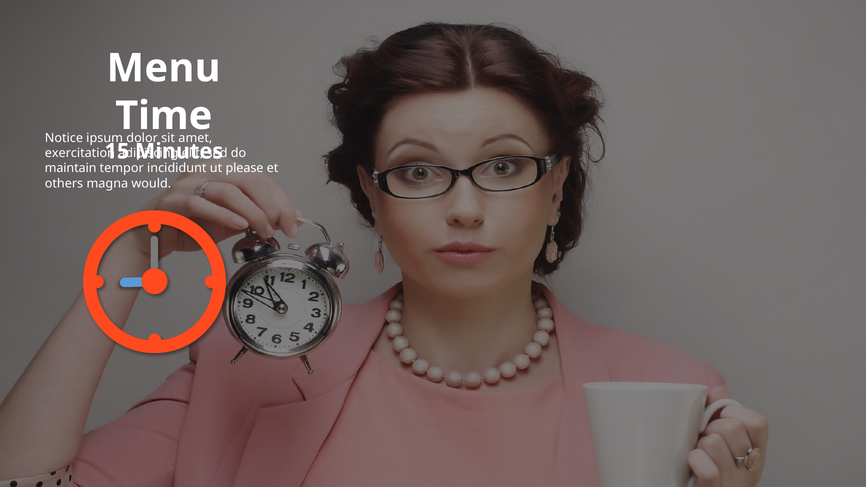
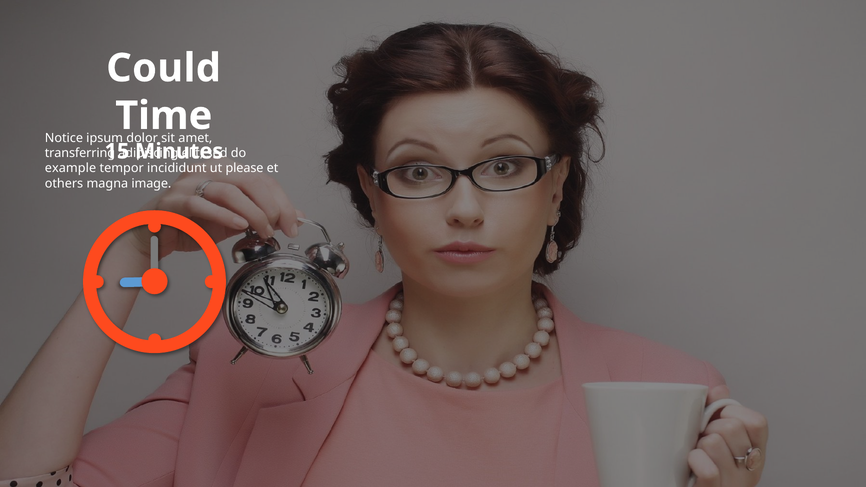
Menu: Menu -> Could (164, 68)
exercitation: exercitation -> transferring (80, 153)
maintain: maintain -> example (70, 168)
would: would -> image (151, 183)
